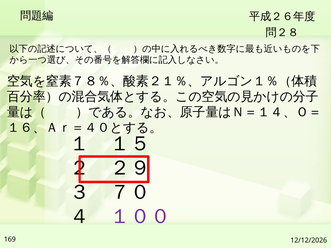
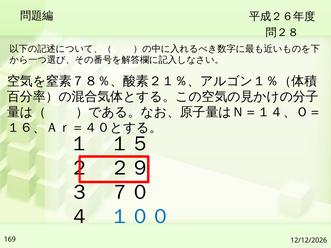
１００ colour: purple -> blue (140, 217)
